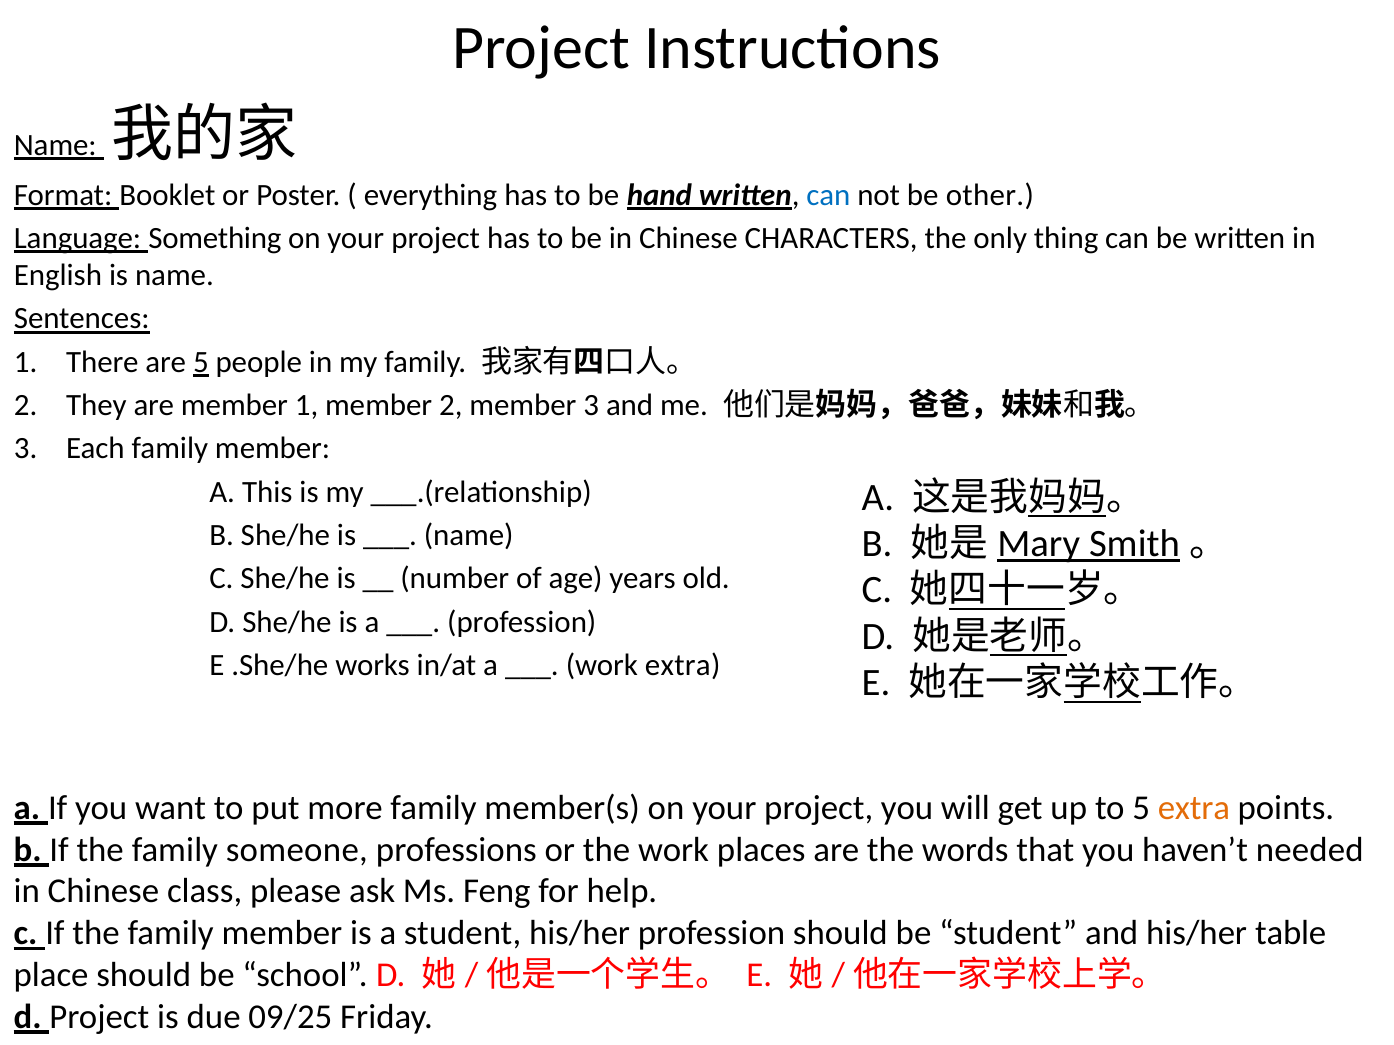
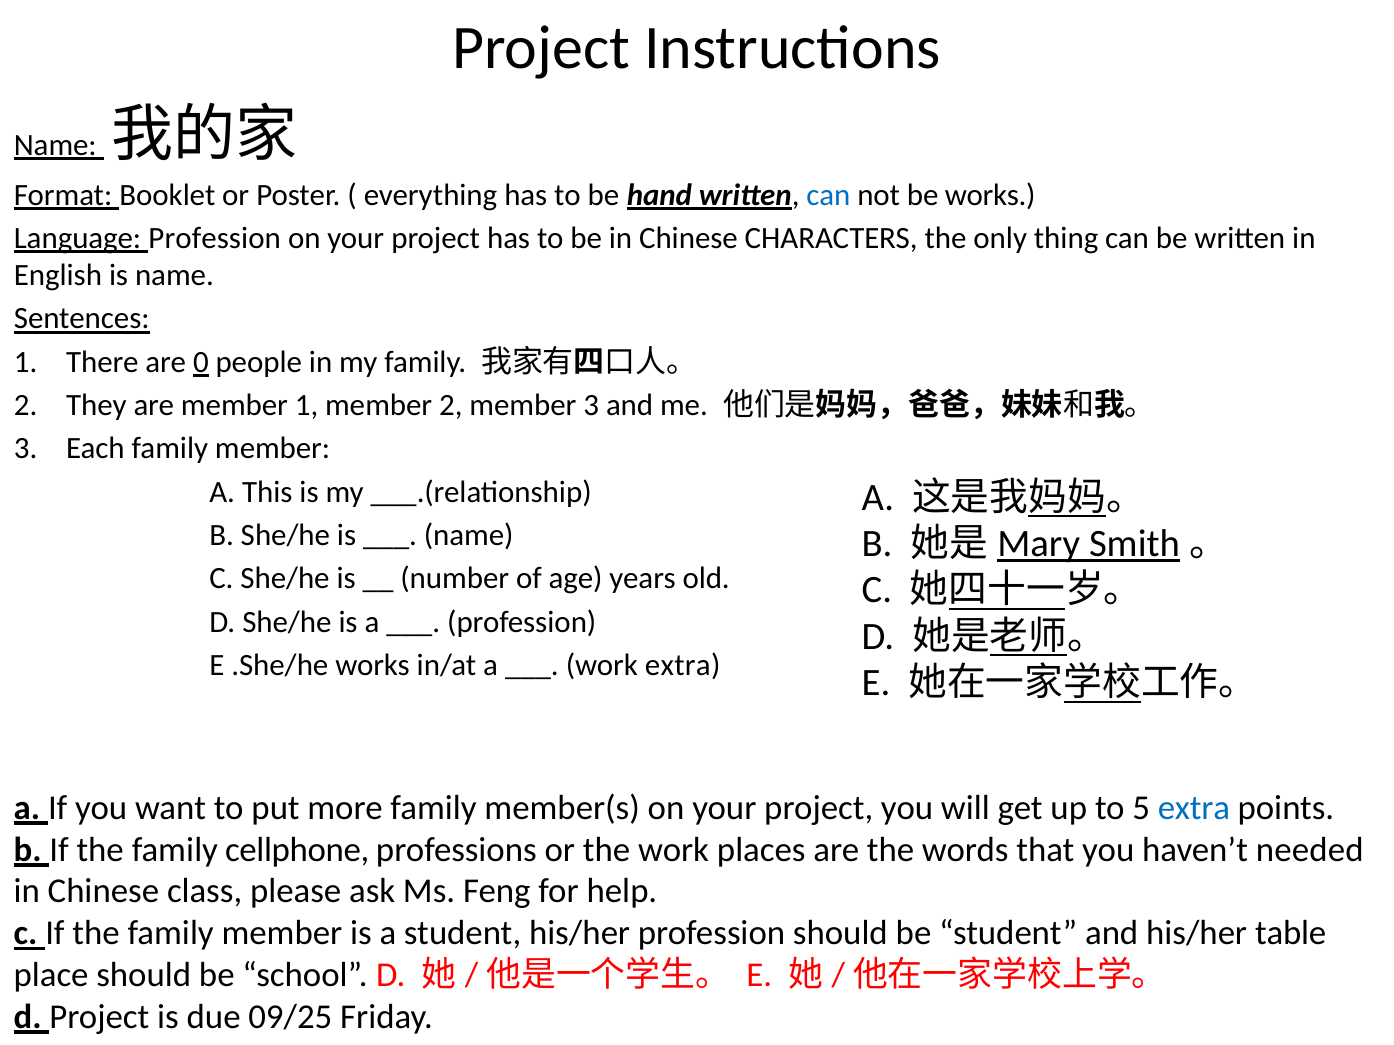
be other: other -> works (990, 195)
Language Something: Something -> Profession (215, 238)
are 5: 5 -> 0 (201, 362)
extra colour: orange -> blue (1194, 808)
someone: someone -> cellphone (297, 850)
